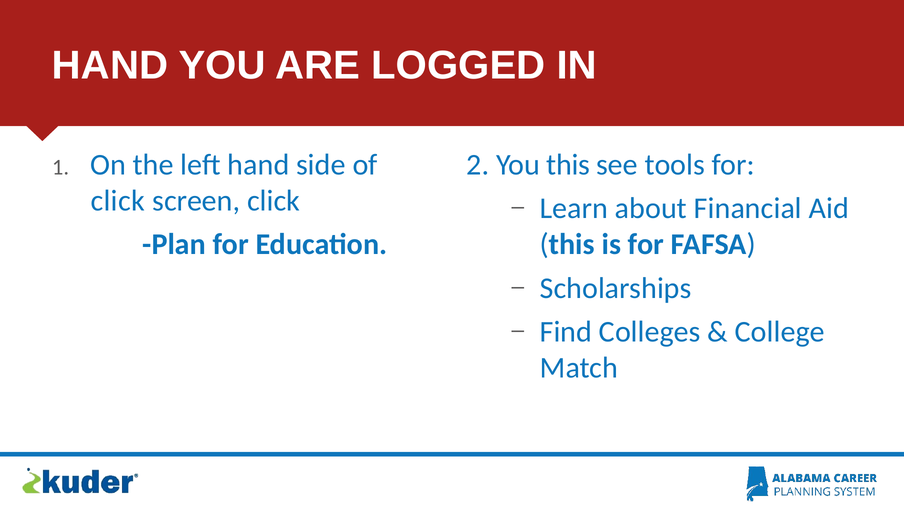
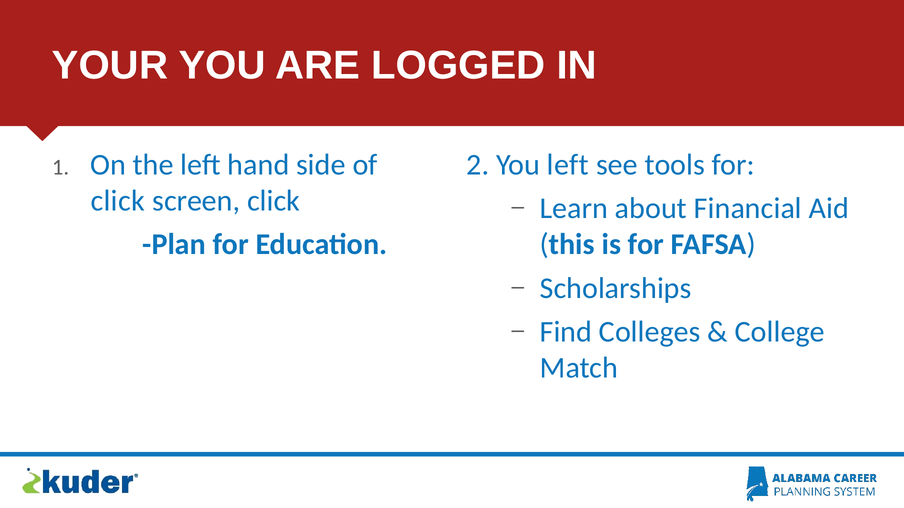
HAND: HAND -> YOUR (110, 66)
You this: this -> left (568, 165)
